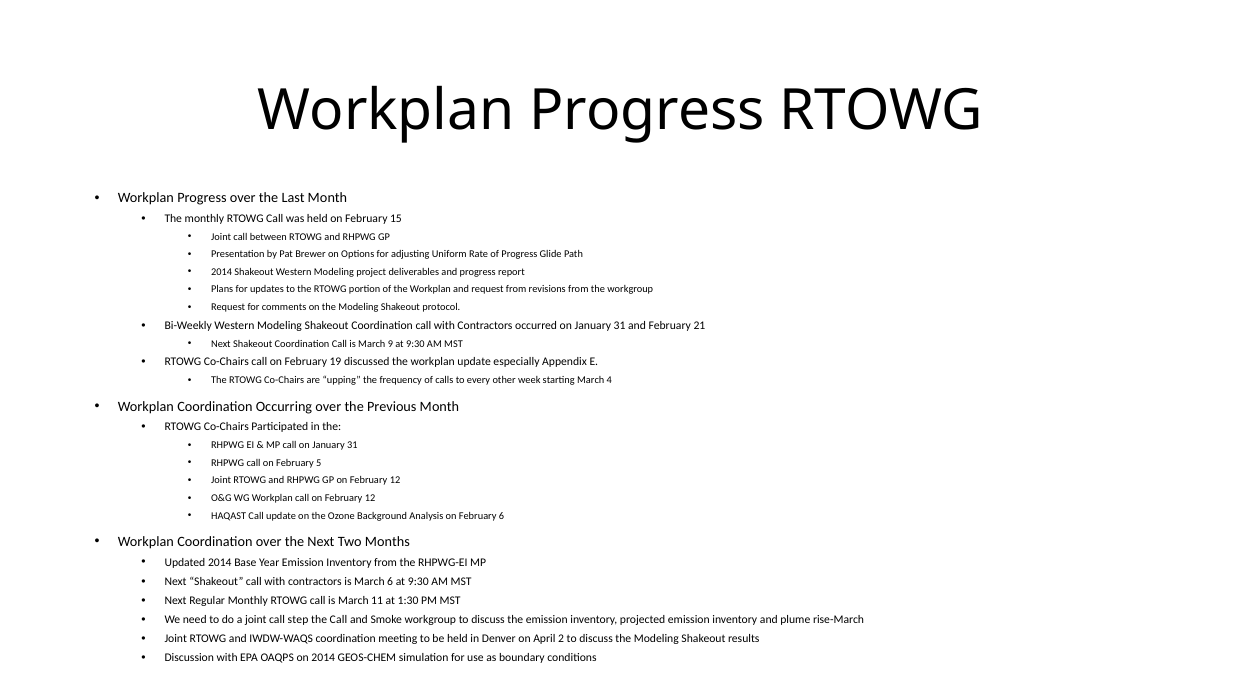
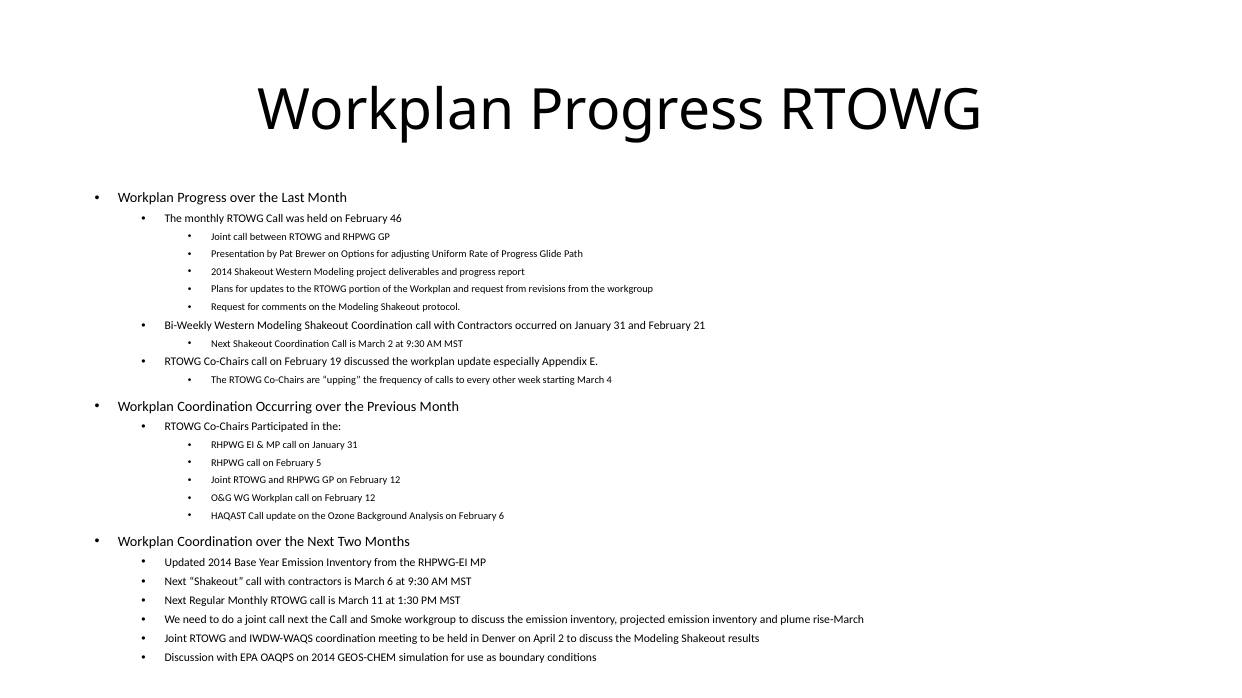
15: 15 -> 46 (396, 219)
March 9: 9 -> 2 (390, 344)
call step: step -> next (298, 620)
